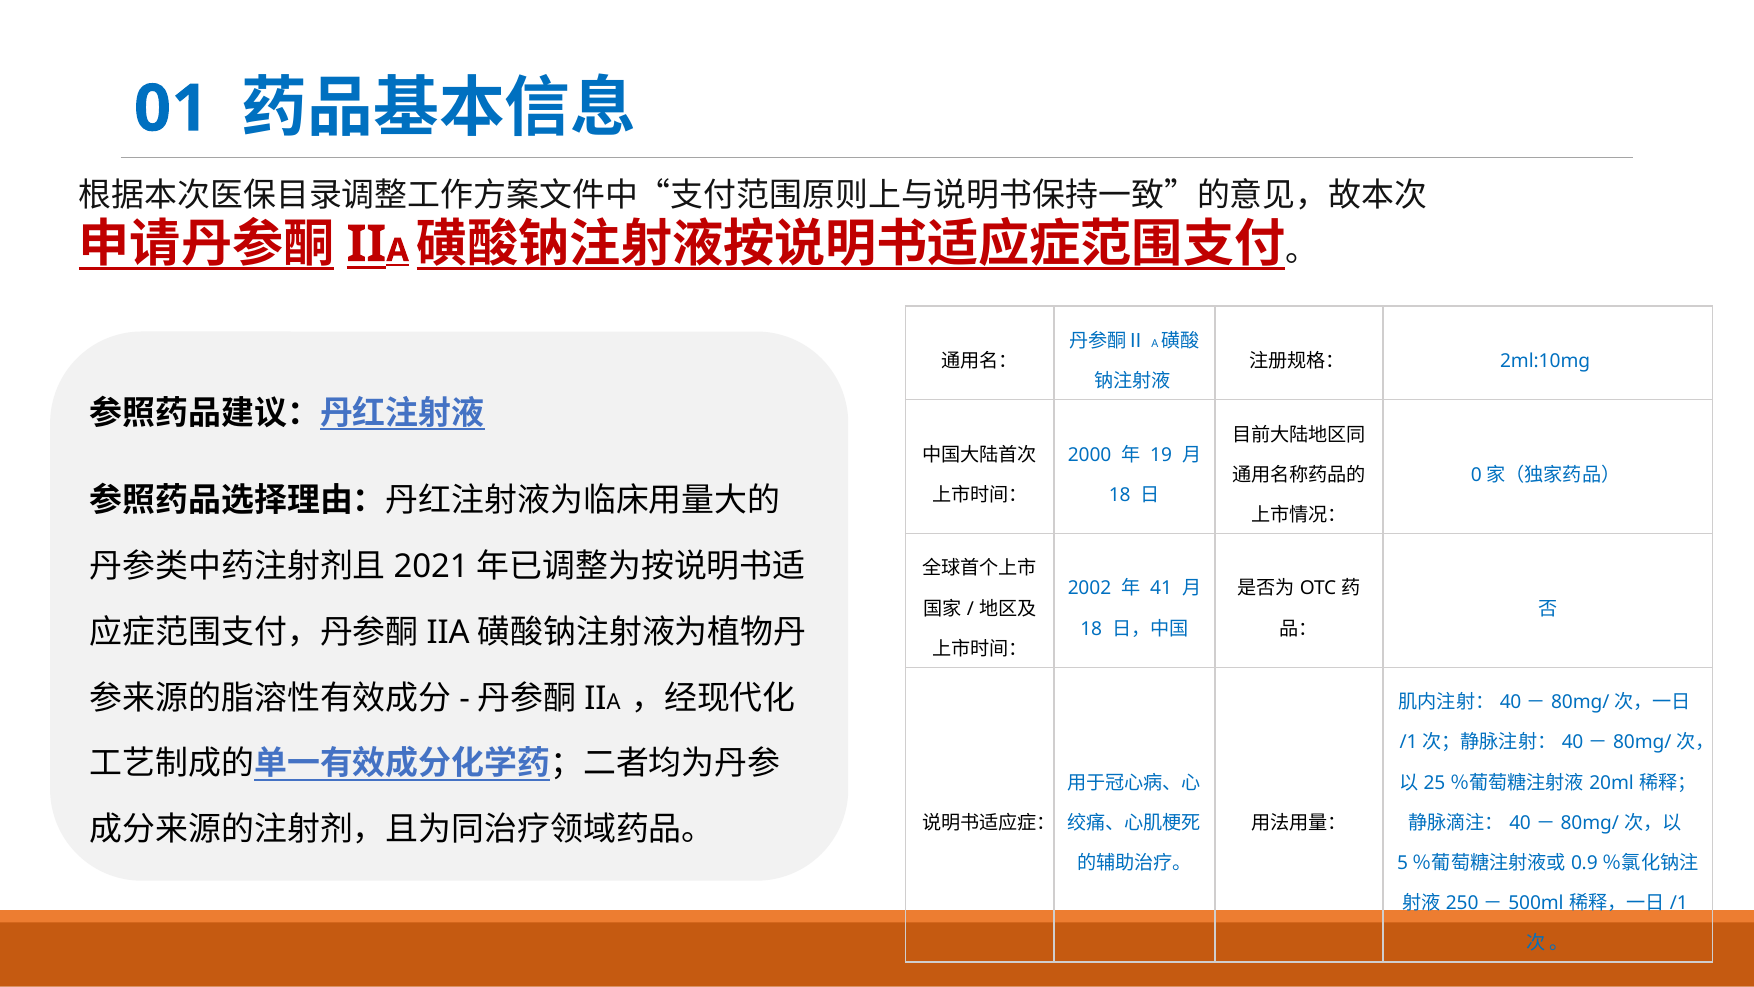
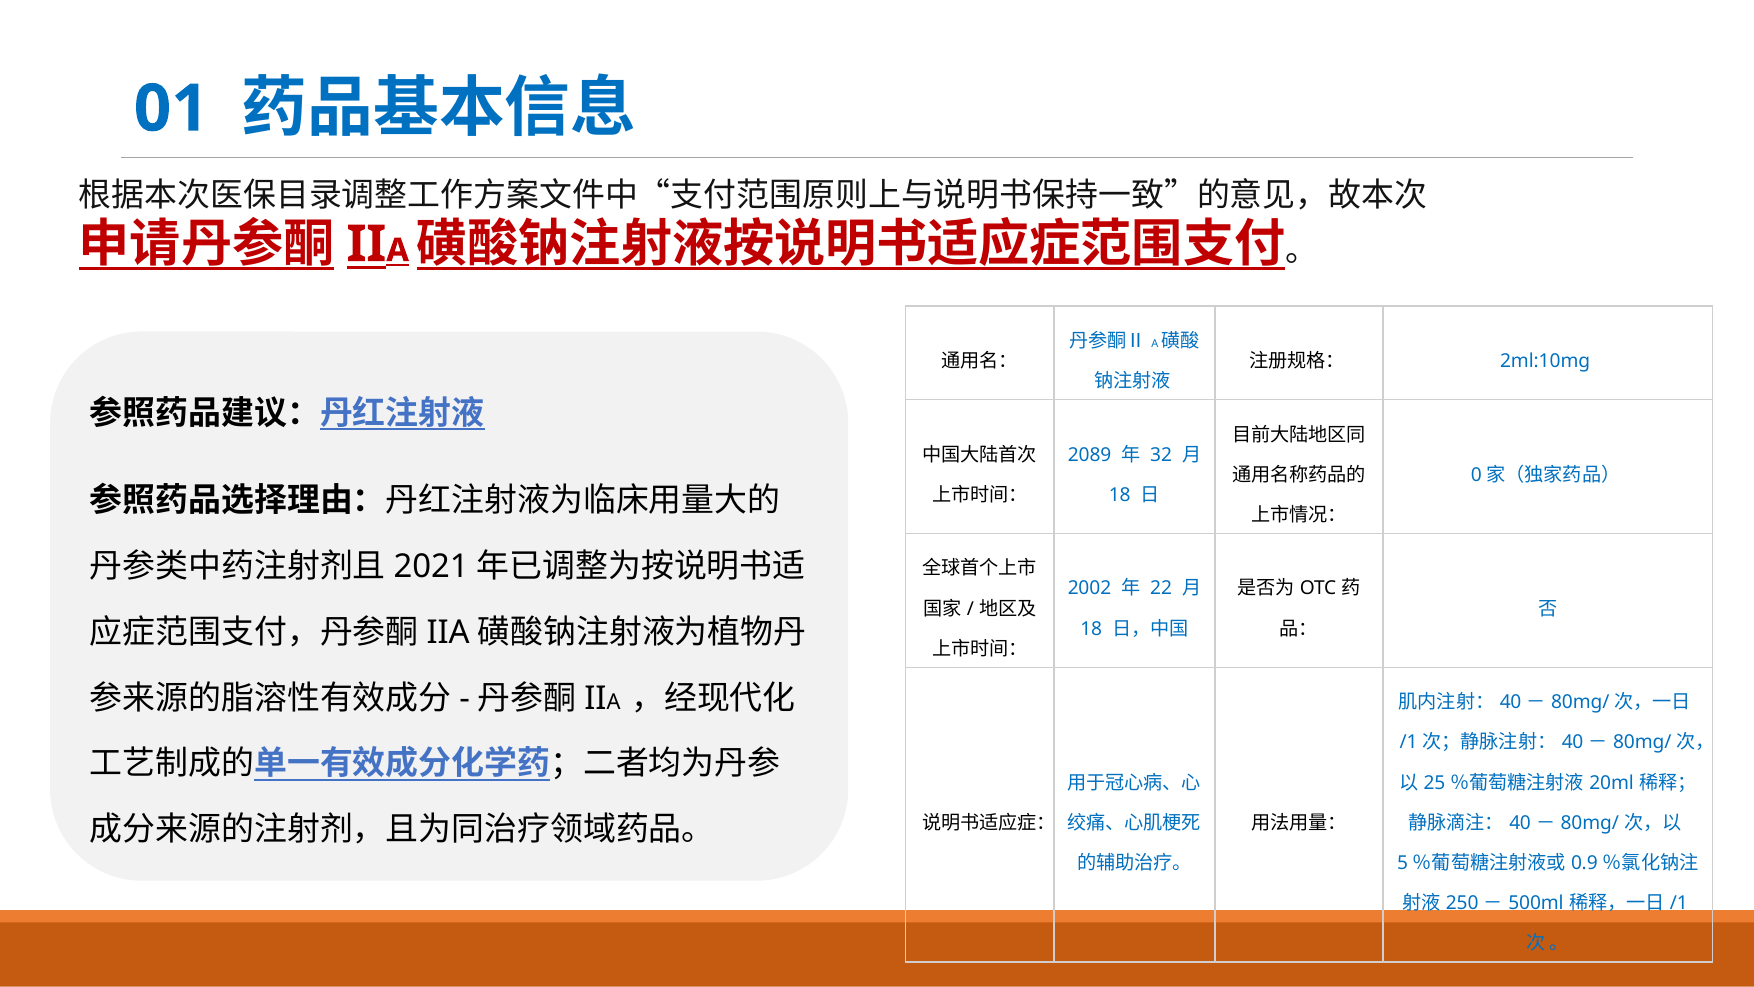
2000: 2000 -> 2089 (1090, 455)
19: 19 -> 32 (1161, 455)
41: 41 -> 22 (1161, 588)
